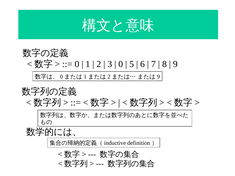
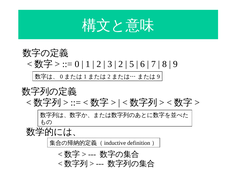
0: 0 -> 2 (121, 64)
